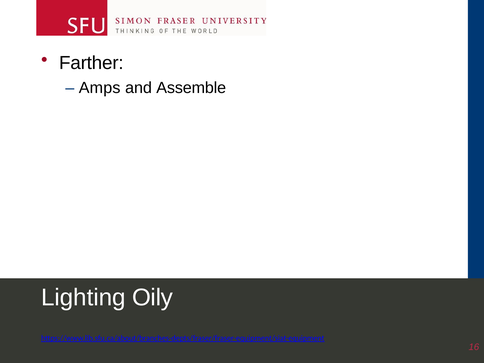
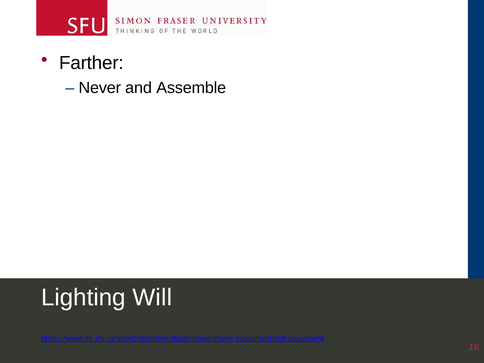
Amps: Amps -> Never (100, 88)
Oily: Oily -> Will (152, 297)
